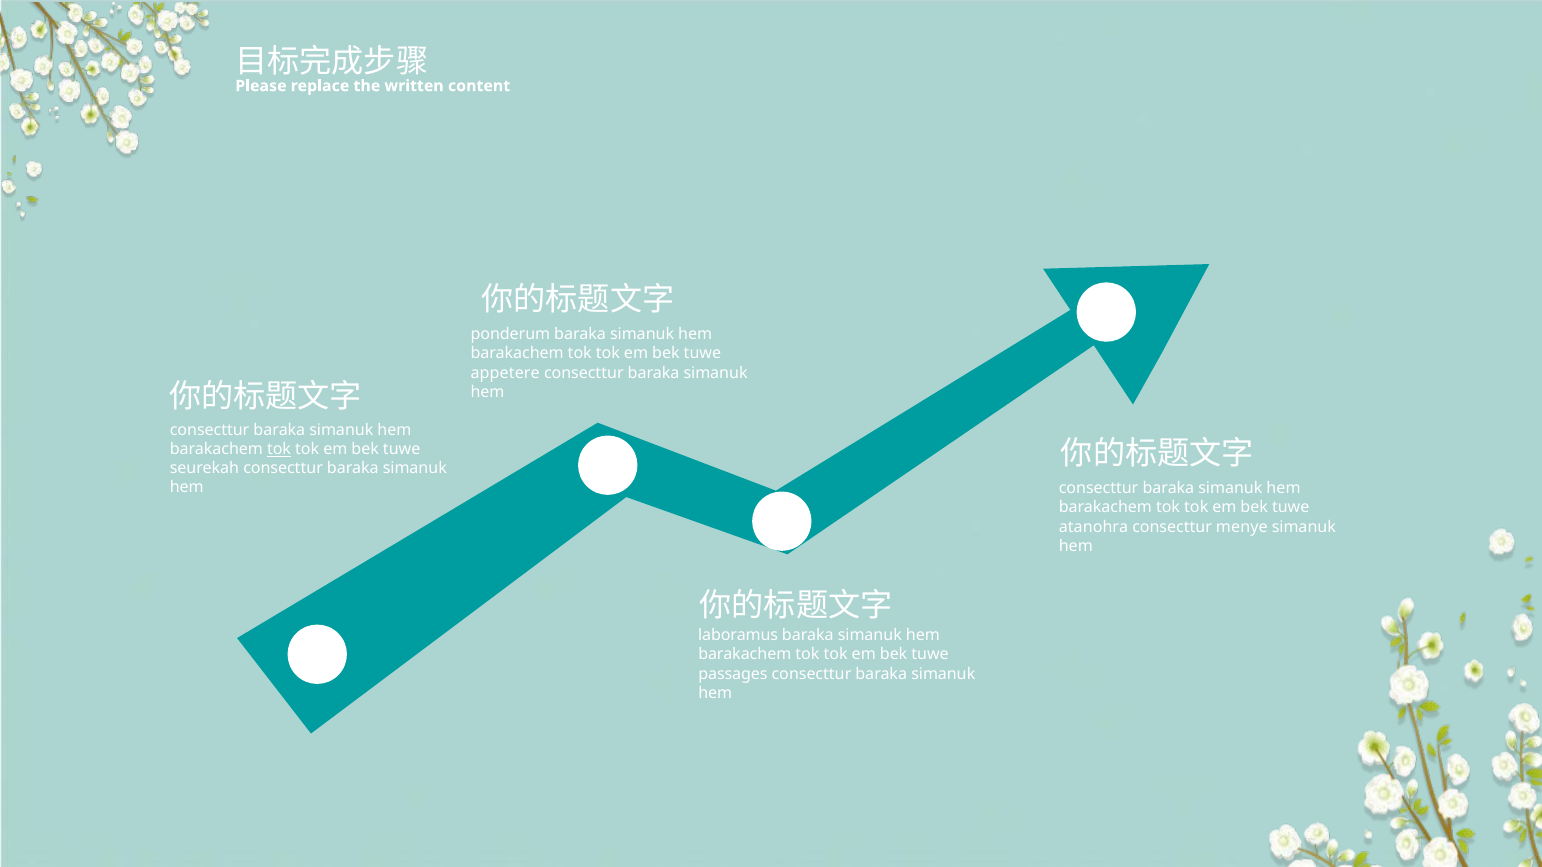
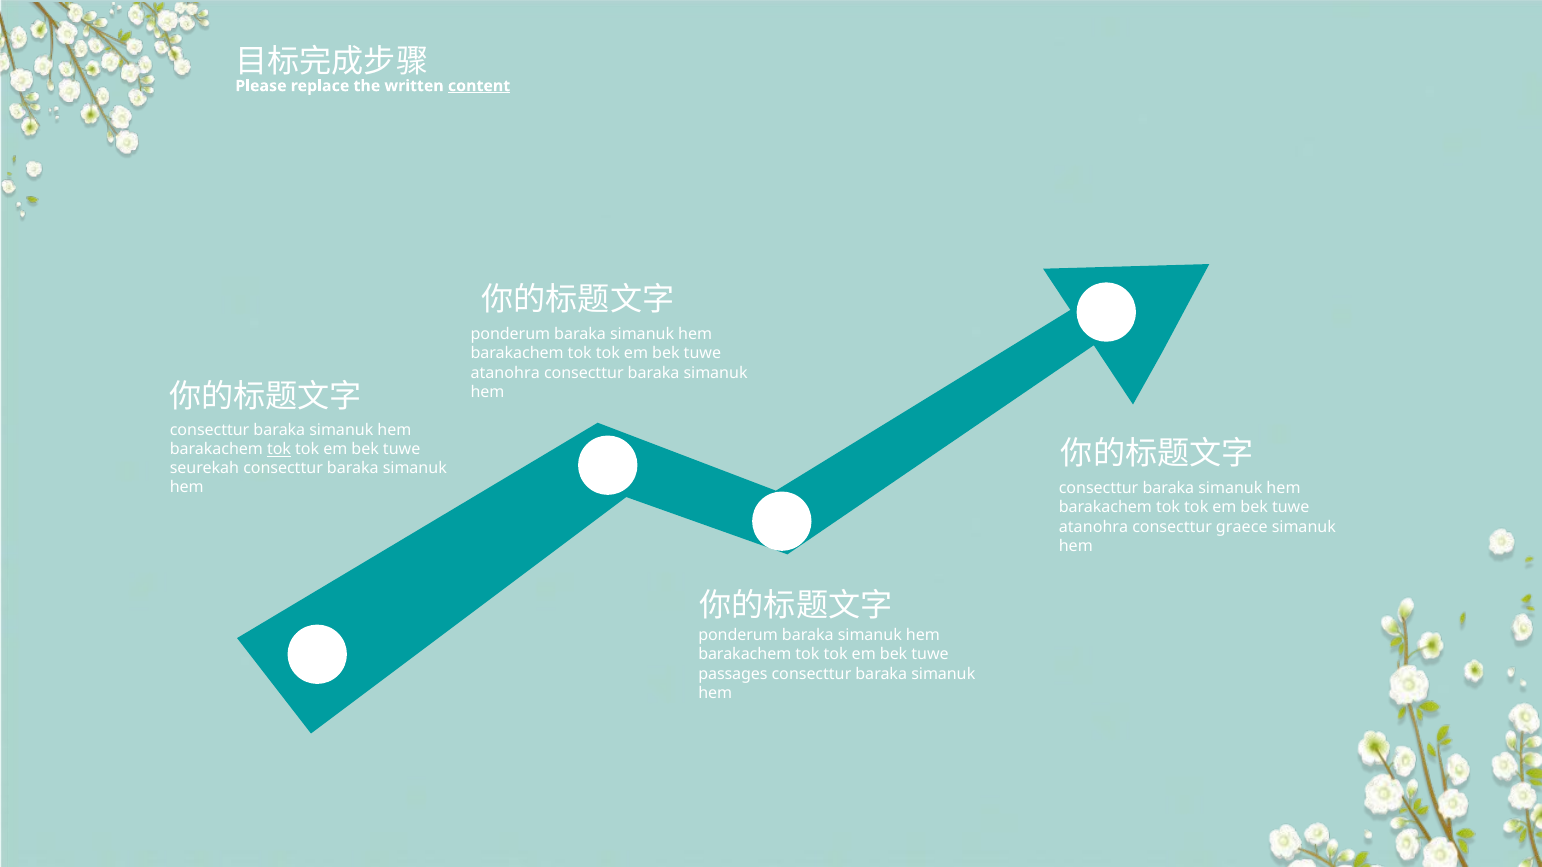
content underline: none -> present (479, 86)
appetere: appetere -> atanohra (505, 373)
menye: menye -> graece (1242, 527)
laboramus: laboramus -> ponderum (738, 636)
